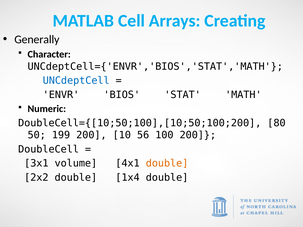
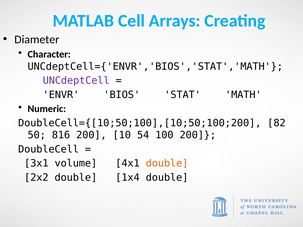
Generally: Generally -> Diameter (37, 39)
UNCdeptCell colour: blue -> purple (76, 81)
80: 80 -> 82 (276, 123)
199: 199 -> 816 (61, 135)
56: 56 -> 54 (143, 135)
